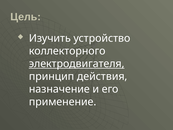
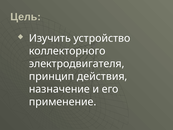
электродвигателя underline: present -> none (77, 64)
